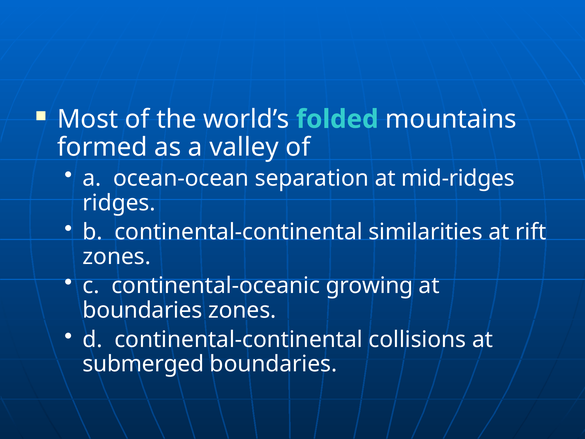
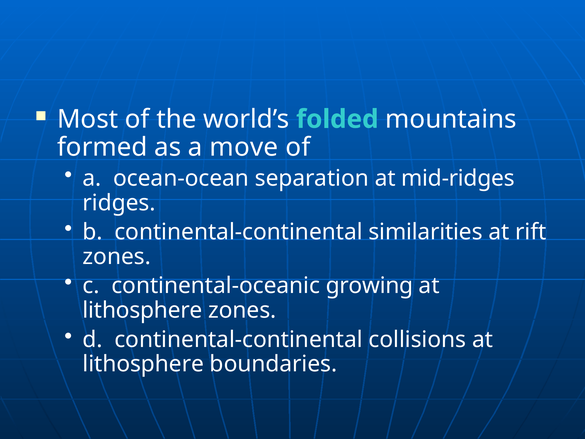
valley: valley -> move (244, 147)
boundaries: boundaries -> lithosphere (143, 310)
submerged: submerged -> lithosphere (143, 364)
